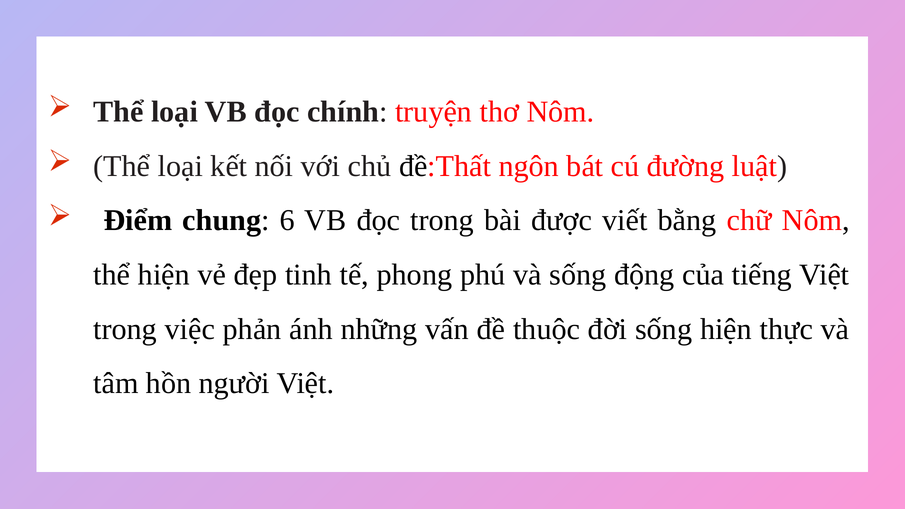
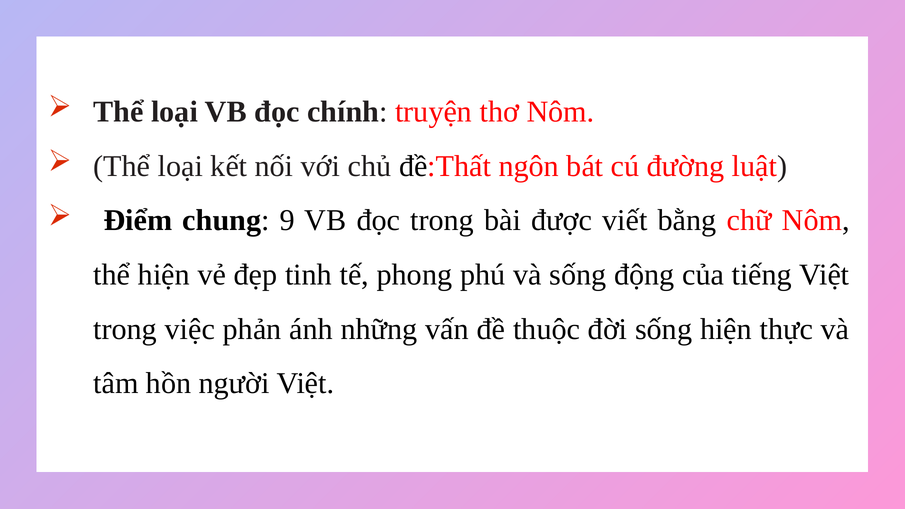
6: 6 -> 9 (287, 221)
